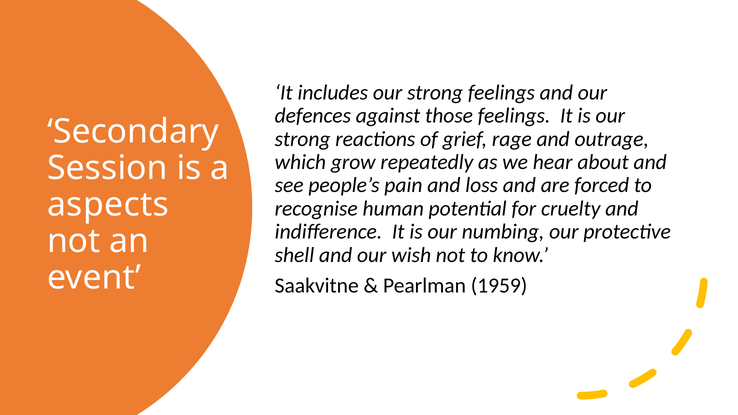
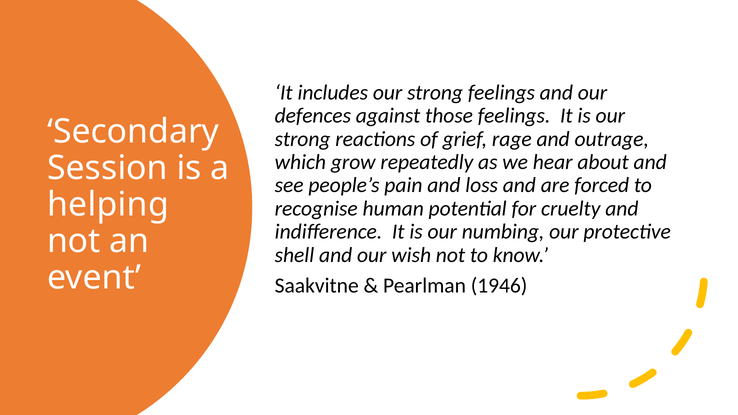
aspects: aspects -> helping (108, 205)
1959: 1959 -> 1946 (499, 286)
